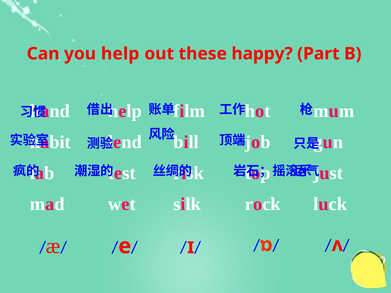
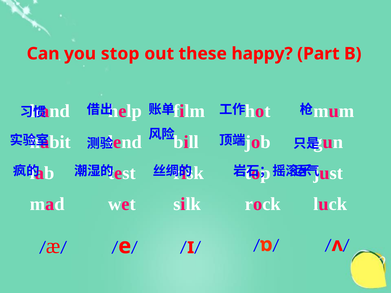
you help: help -> stop (120, 54)
